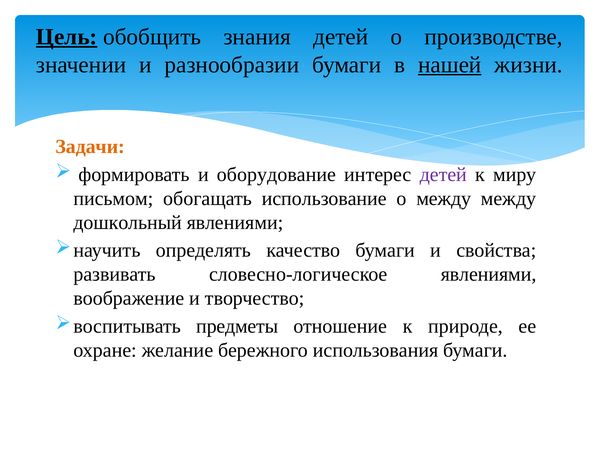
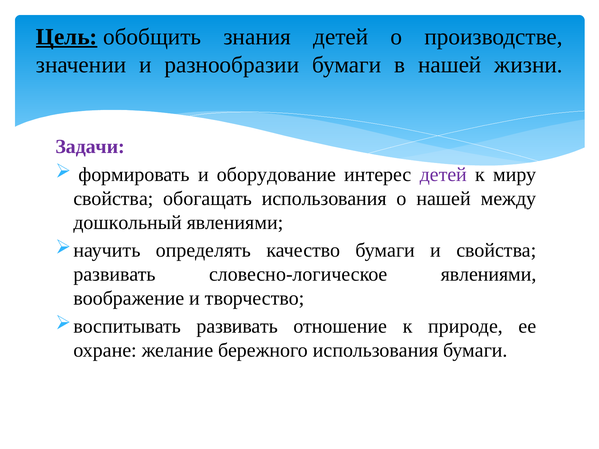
нашей underline: present -> none (450, 65)
Задачи colour: orange -> purple (90, 147)
письмом: письмом -> свойства (113, 199)
обогащать использование: использование -> использования (324, 199)
о между: между -> нашей (444, 199)
предметы: предметы -> развивать (237, 326)
